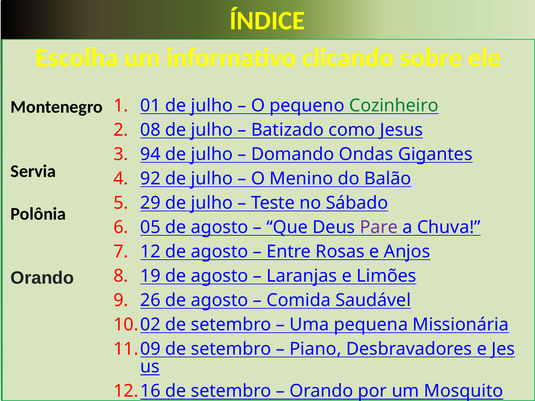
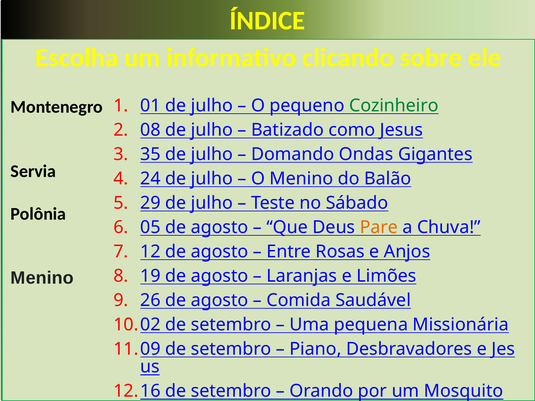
94: 94 -> 35 (150, 154)
92: 92 -> 24 (150, 179)
Pare colour: purple -> orange (379, 227)
Orando: Orando -> Menino (42, 278)
